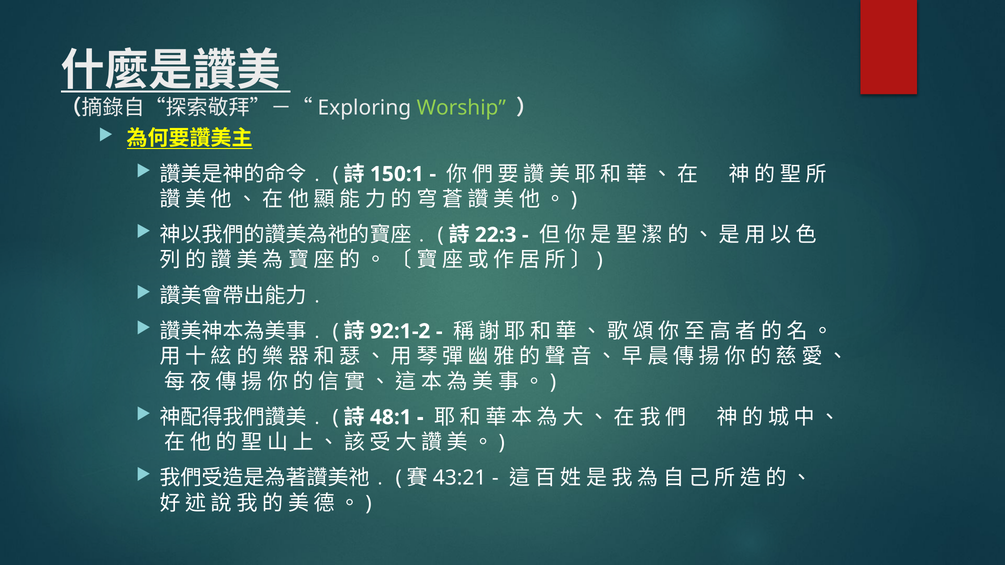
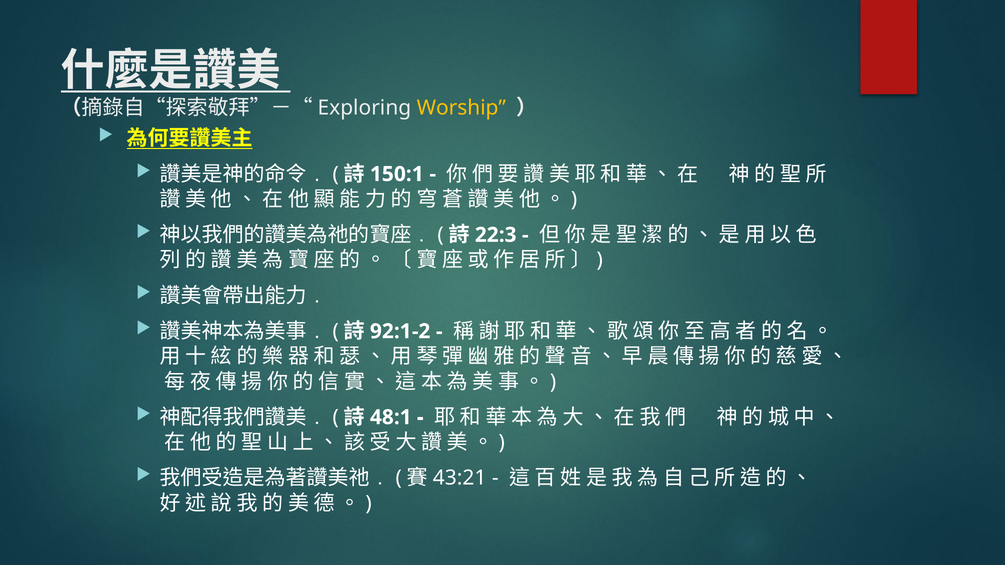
Worship colour: light green -> yellow (461, 108)
